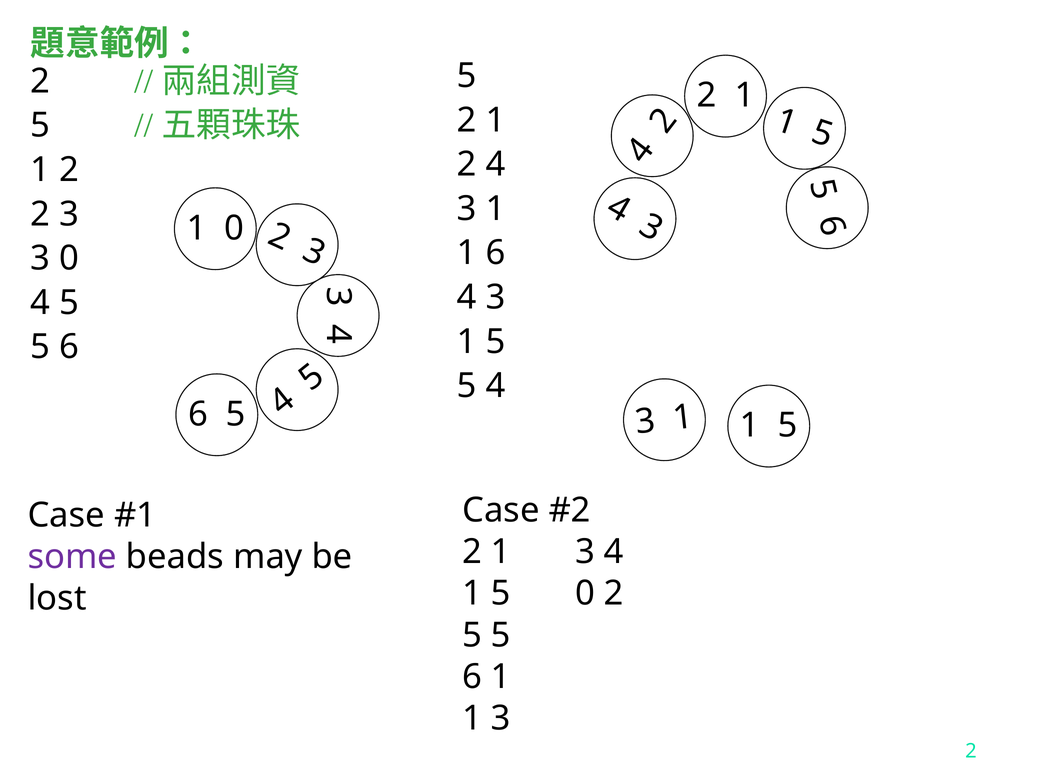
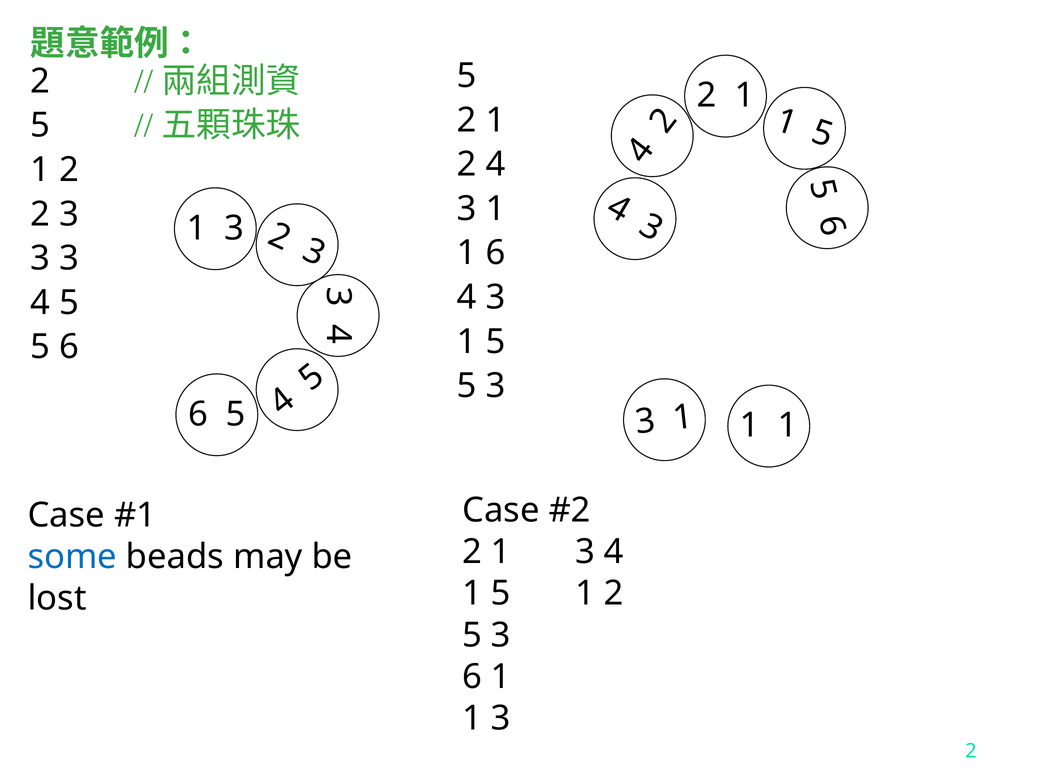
0: 0 -> 3 (234, 228)
0: 0 -> 3 (69, 259)
4: 4 -> 3 (496, 386)
5: 5 -> 1 (788, 426)
some colour: purple -> blue (72, 557)
5 0: 0 -> 1 (585, 594)
5: 5 -> 3 (501, 635)
